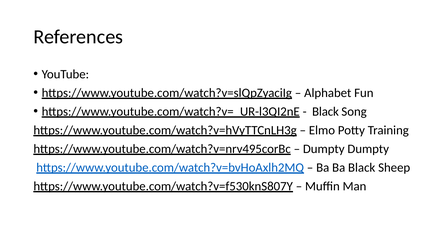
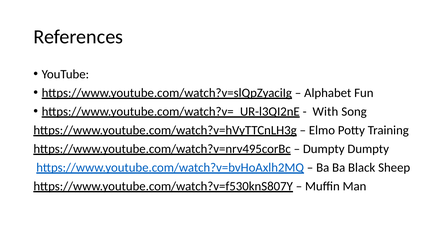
Black: Black -> With (325, 111)
